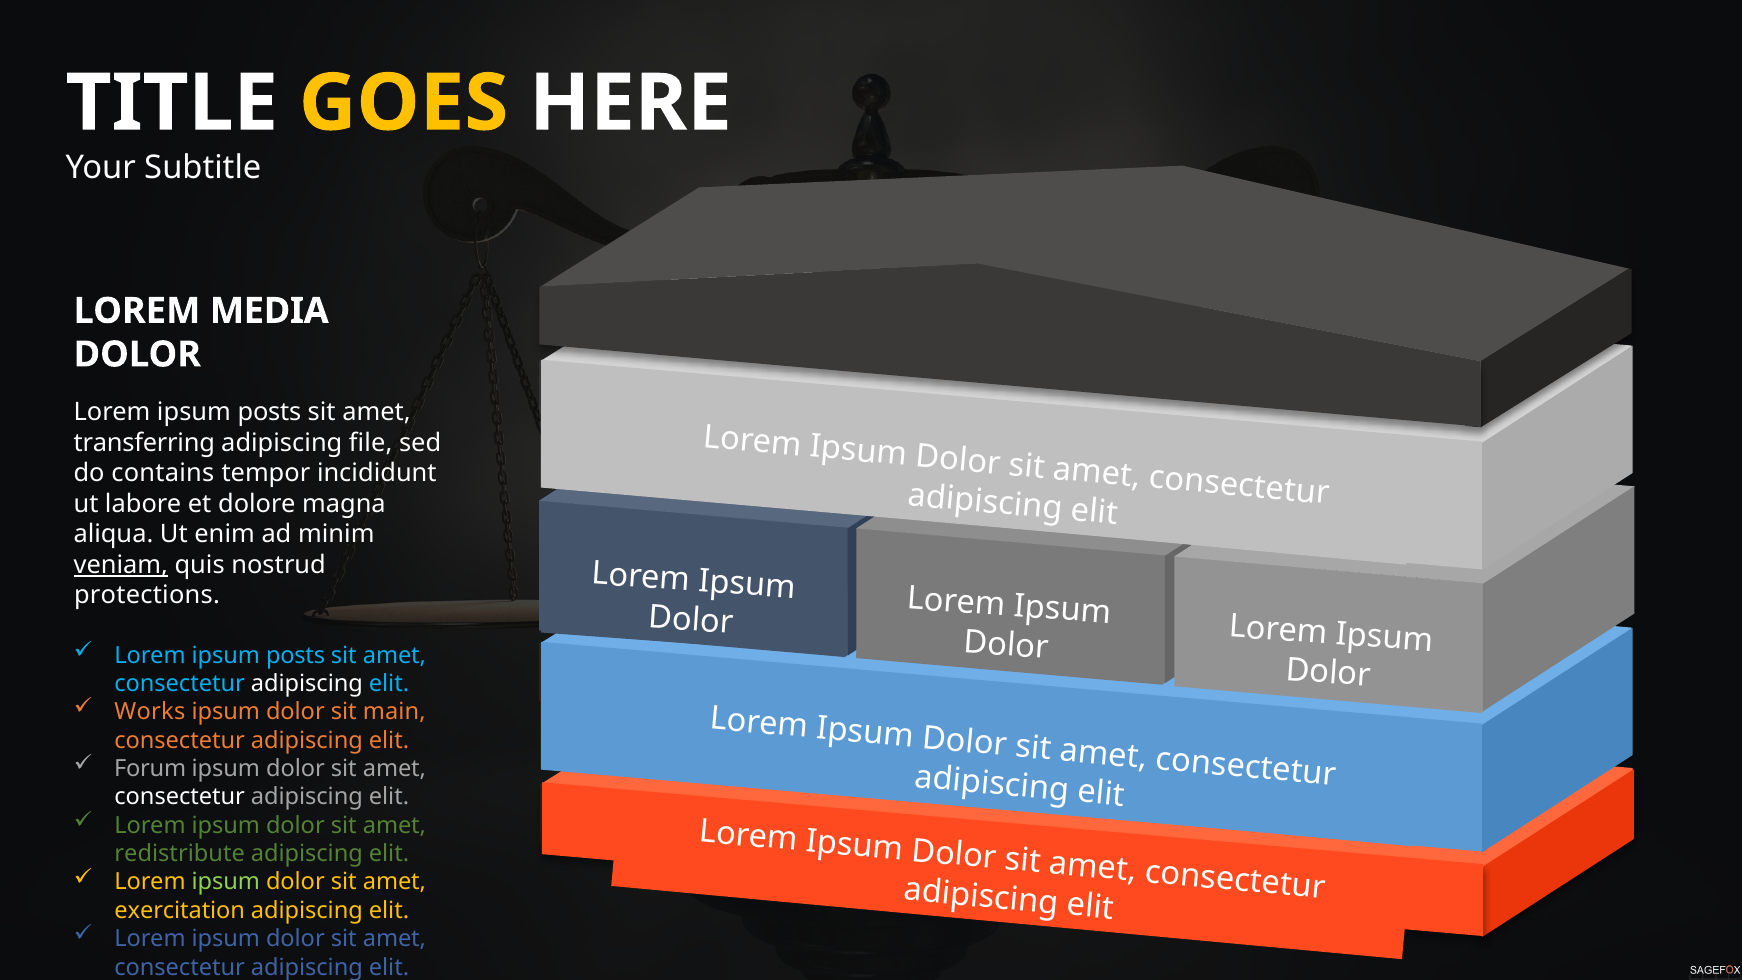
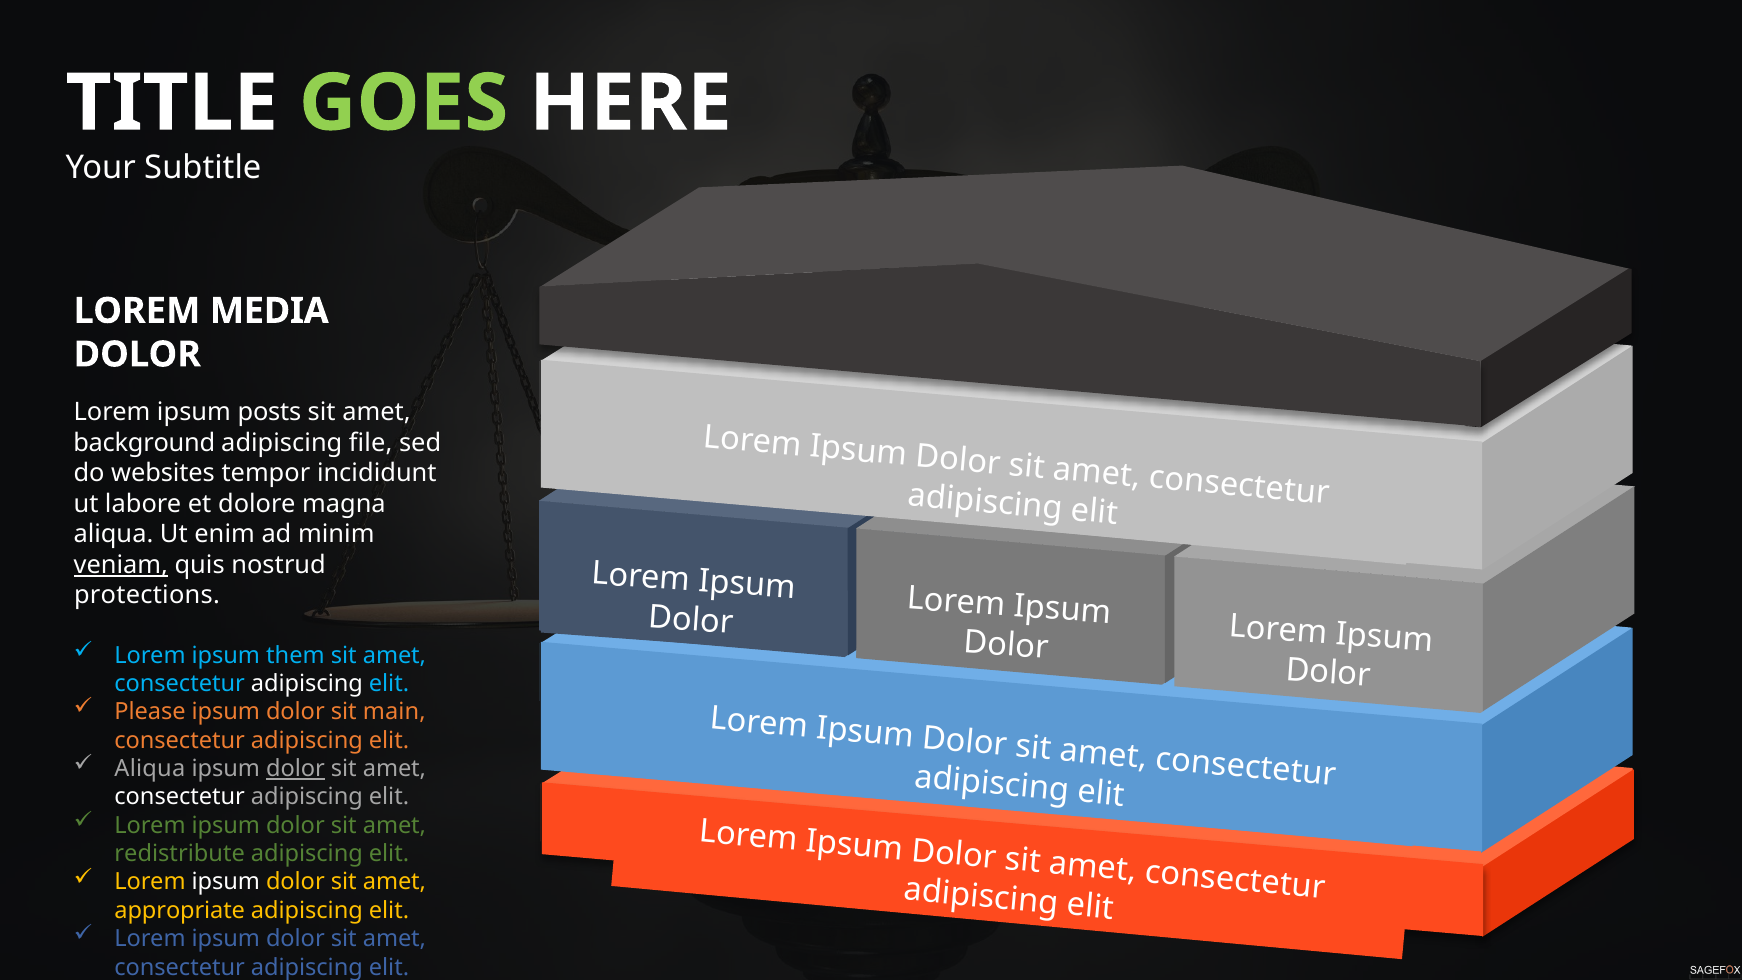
GOES colour: yellow -> light green (404, 103)
transferring: transferring -> background (144, 443)
contains: contains -> websites (163, 474)
posts: posts -> them (295, 655)
Works: Works -> Please (150, 712)
Forum: Forum -> Aliqua (150, 769)
dolor underline: none -> present (295, 769)
ipsum colour: light green -> white (226, 882)
exercitation: exercitation -> appropriate (180, 910)
